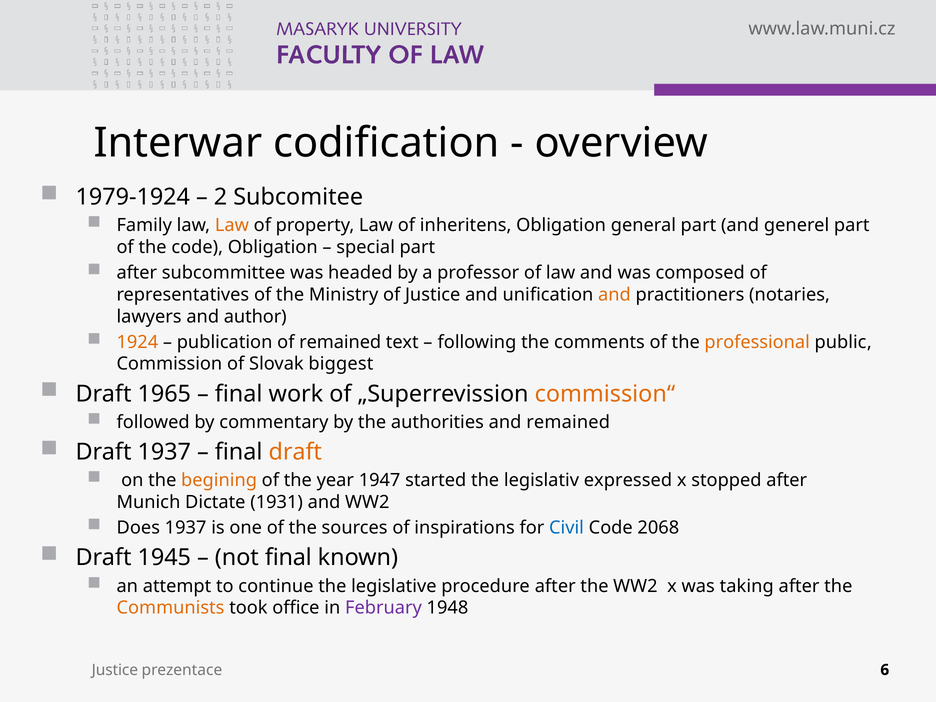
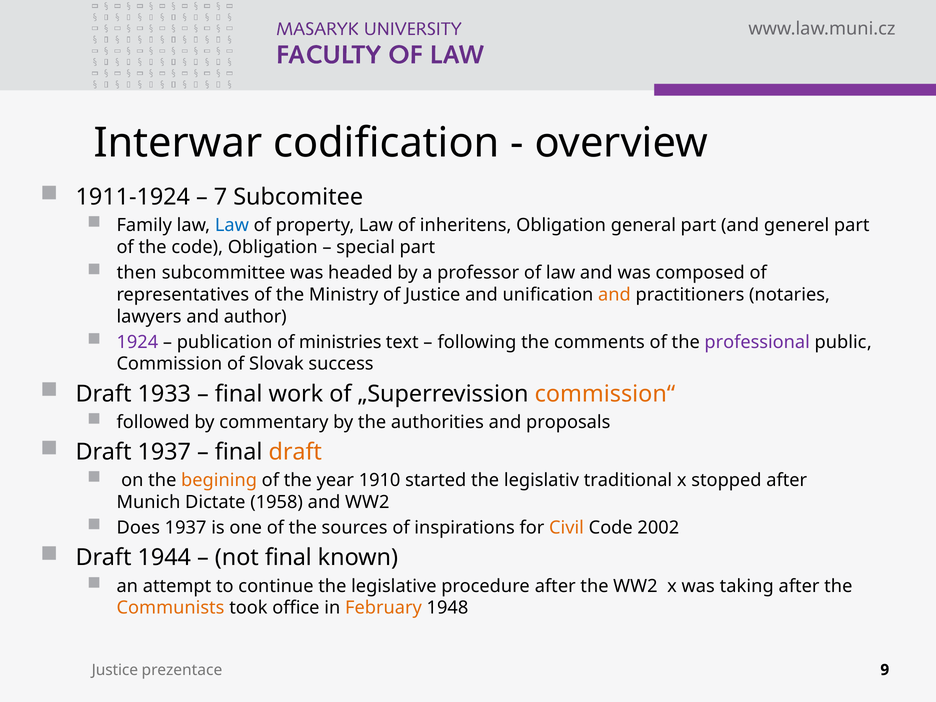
1979-1924: 1979-1924 -> 1911-1924 (133, 197)
2: 2 -> 7 (221, 197)
Law colour: orange -> blue (232, 225)
after: after -> then (137, 273)
1924 colour: orange -> purple (137, 342)
of remained: remained -> ministries (340, 342)
professional colour: orange -> purple (757, 342)
biggest: biggest -> success (341, 364)
1965: 1965 -> 1933 (164, 394)
and remained: remained -> proposals (568, 422)
1947: 1947 -> 1910 (380, 480)
expressed: expressed -> traditional (628, 480)
1931: 1931 -> 1958 (277, 502)
Civil colour: blue -> orange (566, 528)
2068: 2068 -> 2002 (658, 528)
1945: 1945 -> 1944 (164, 558)
February colour: purple -> orange (383, 608)
6: 6 -> 9 (885, 670)
